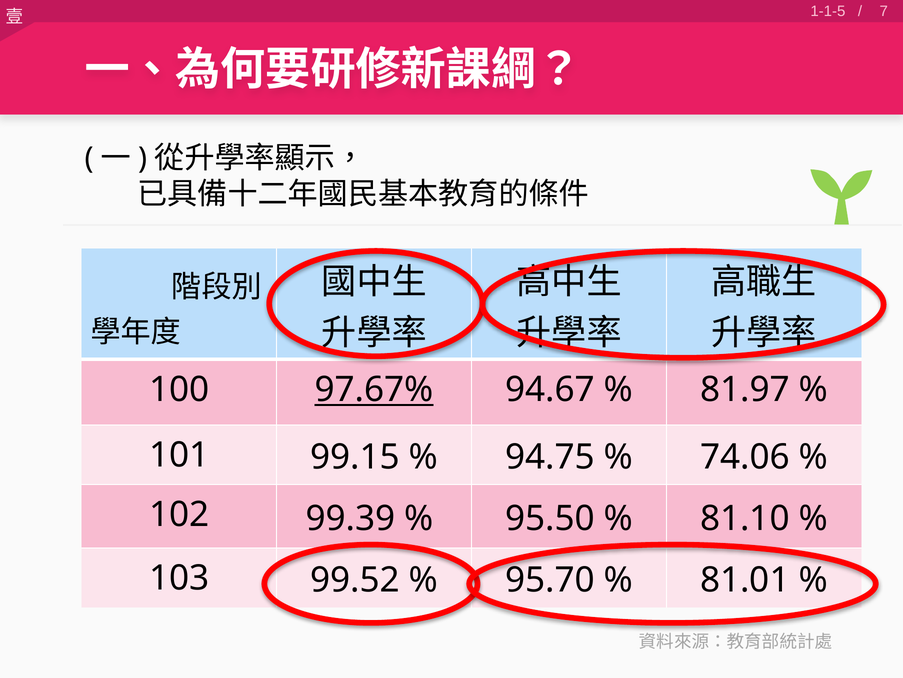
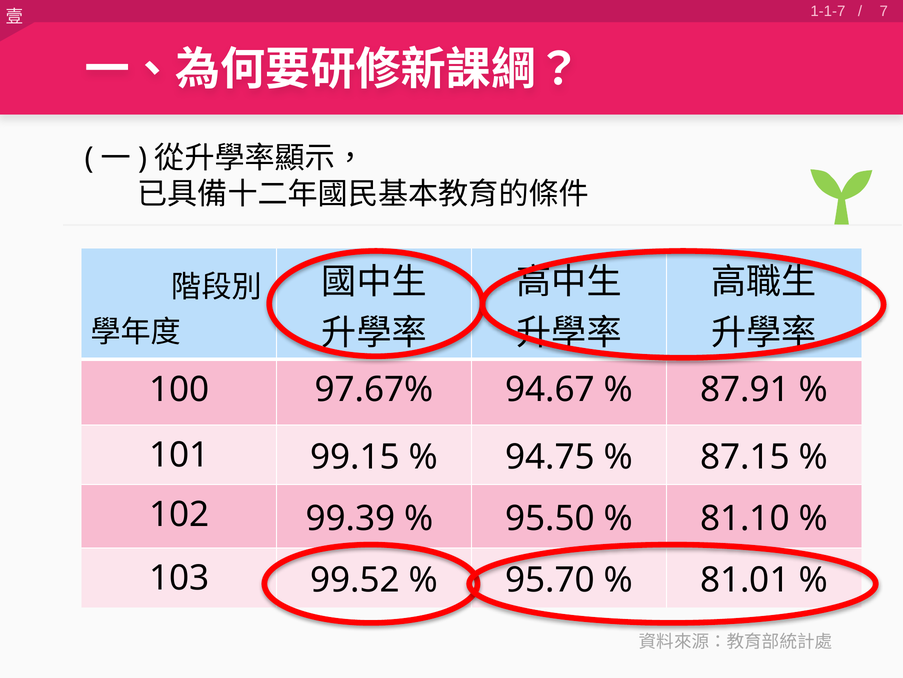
1-1-5: 1-1-5 -> 1-1-7 (828, 11)
97.67% underline: present -> none (374, 389)
81.97: 81.97 -> 87.91 (745, 389)
74.06: 74.06 -> 87.15 (745, 457)
